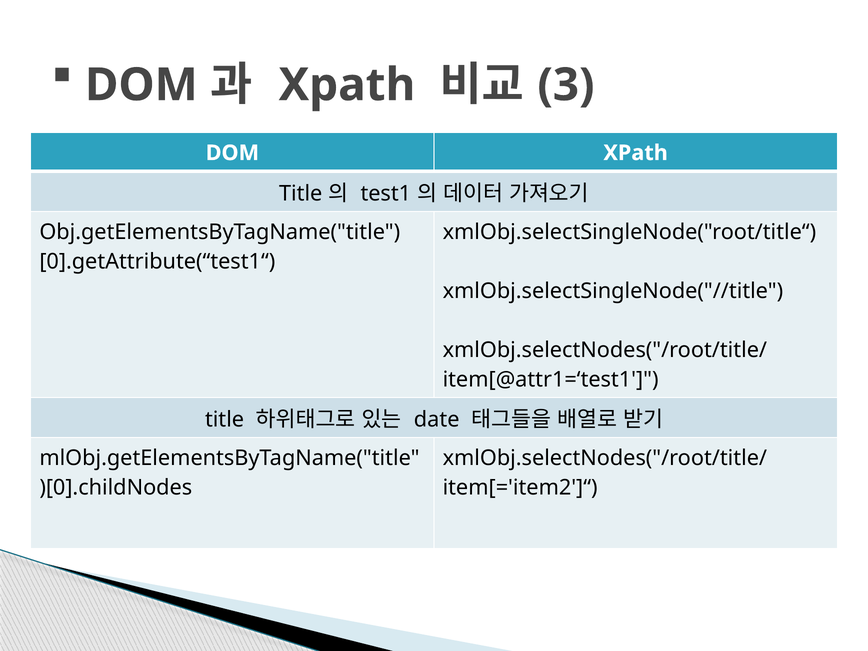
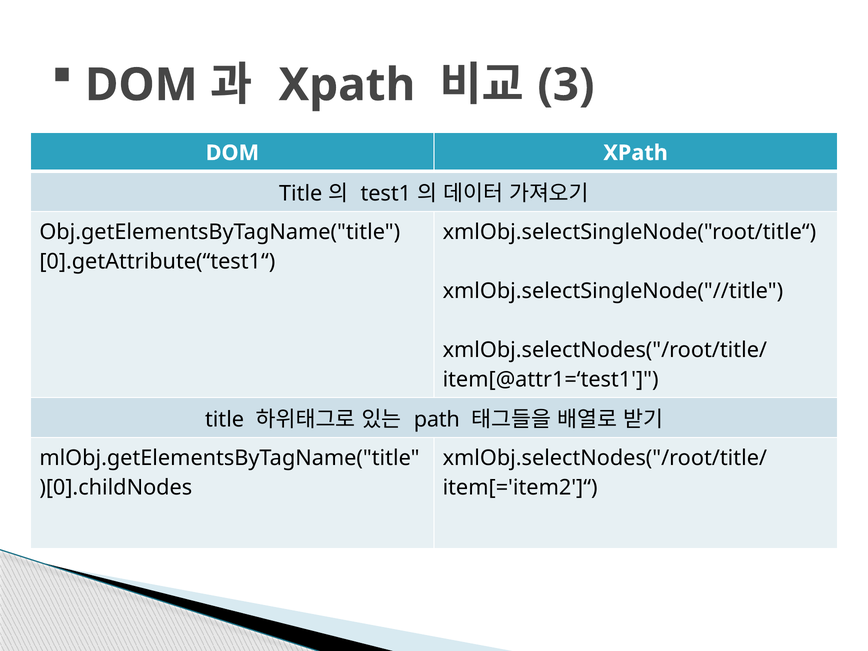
date: date -> path (437, 420)
